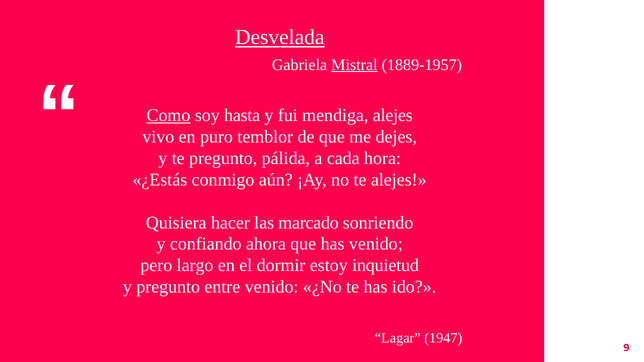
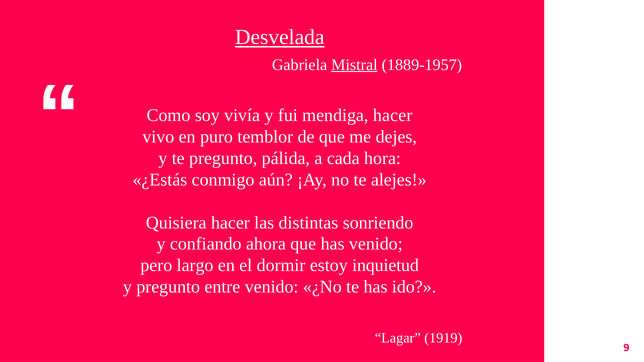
Como underline: present -> none (168, 115)
hasta: hasta -> vivía (242, 115)
mendiga alejes: alejes -> hacer (393, 115)
marcado: marcado -> distintas (308, 223)
1947: 1947 -> 1919 (443, 339)
